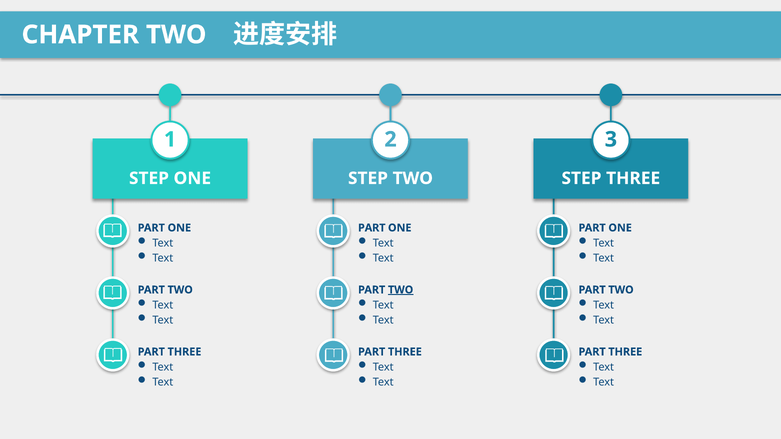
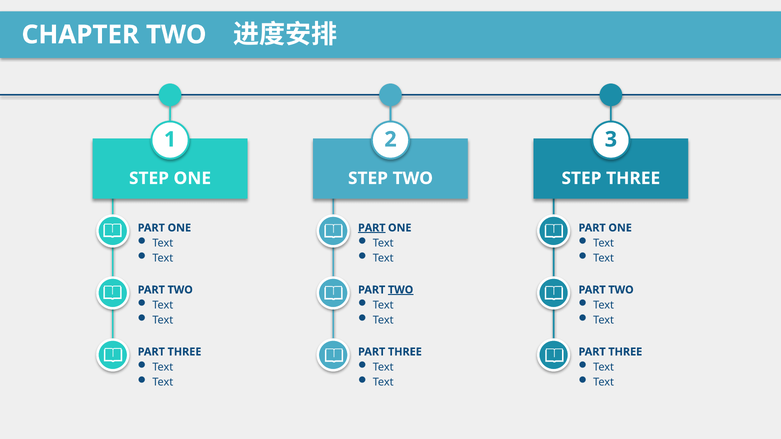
PART underline: none -> present (372, 228)
